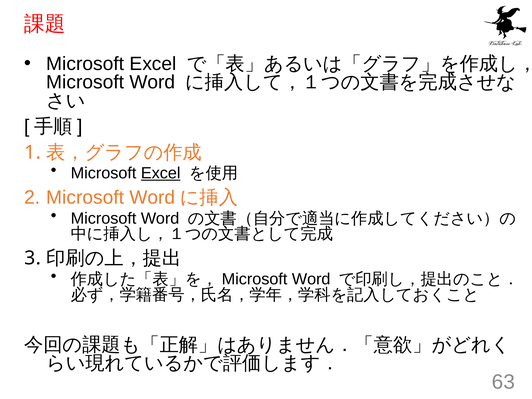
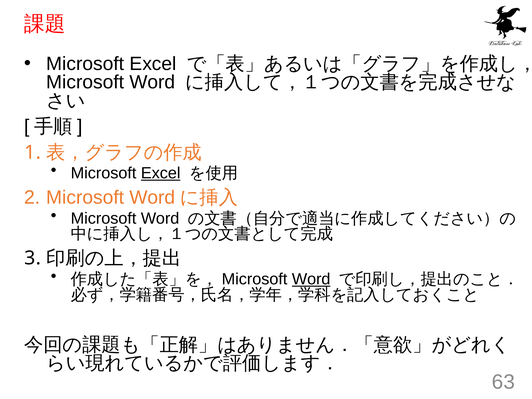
Word underline: none -> present (311, 279)
